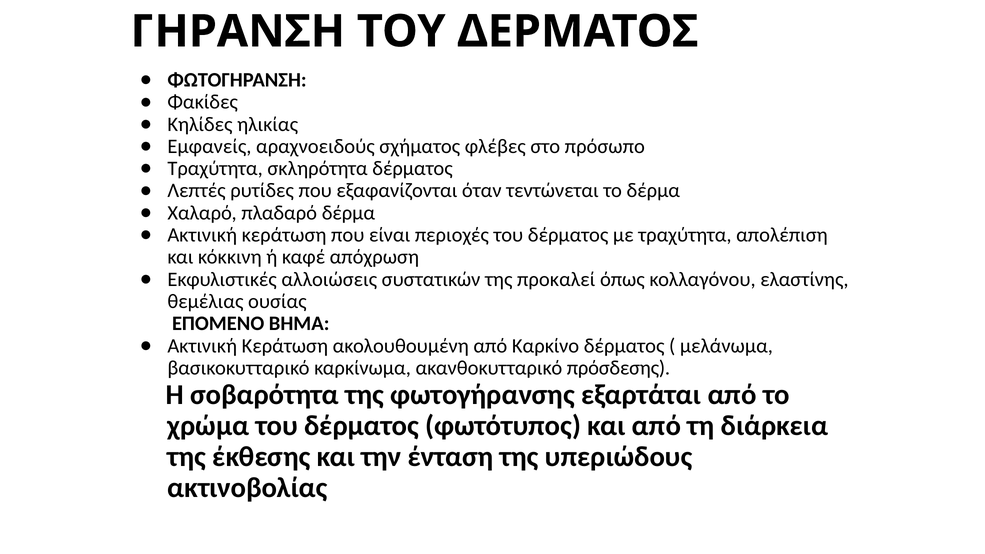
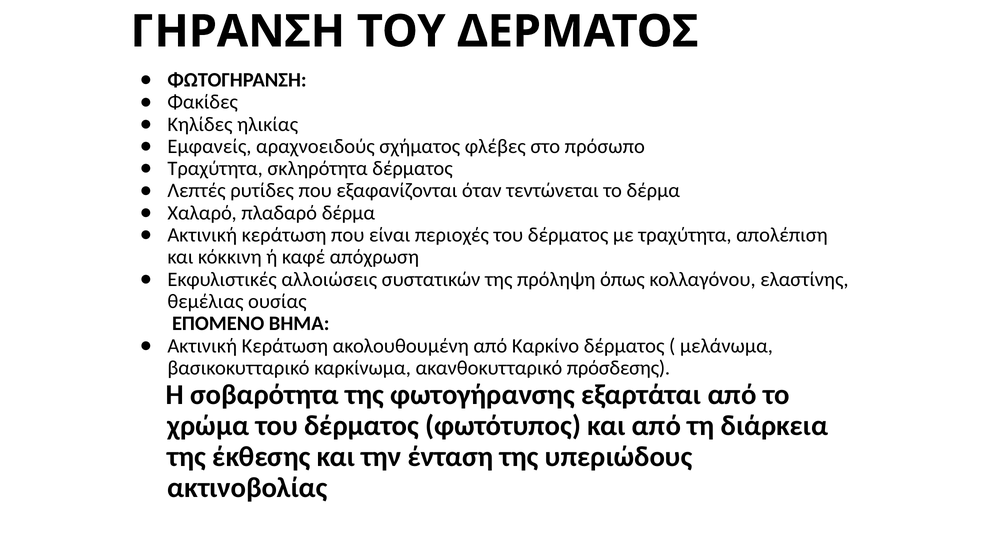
προκαλεί: προκαλεί -> πρόληψη (556, 279)
